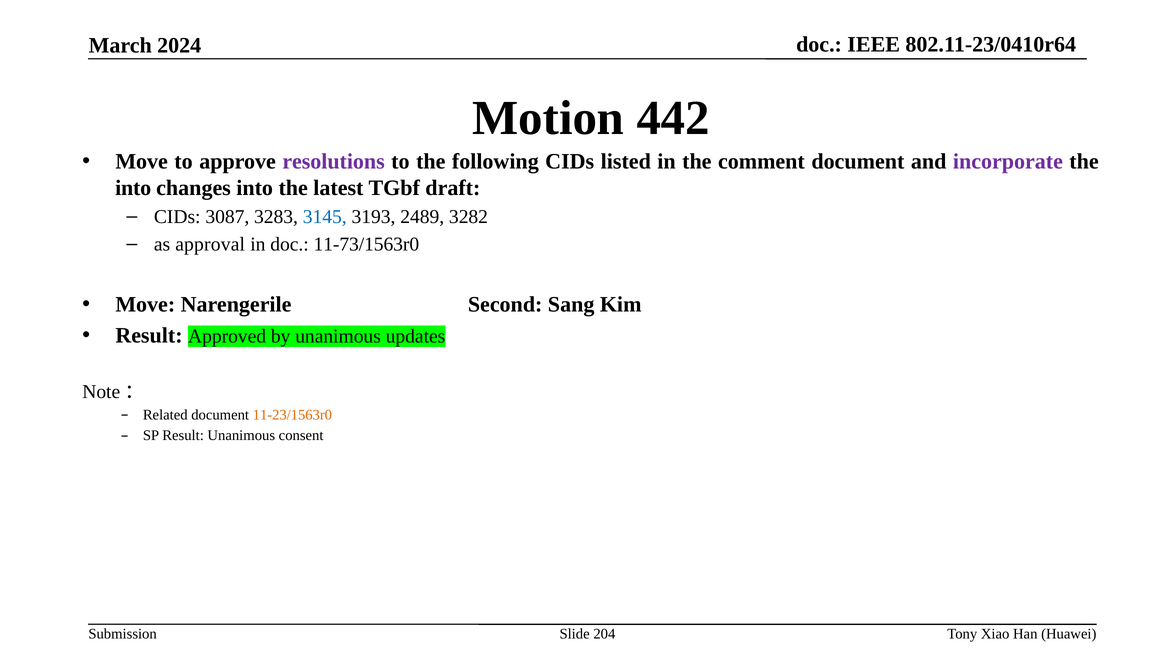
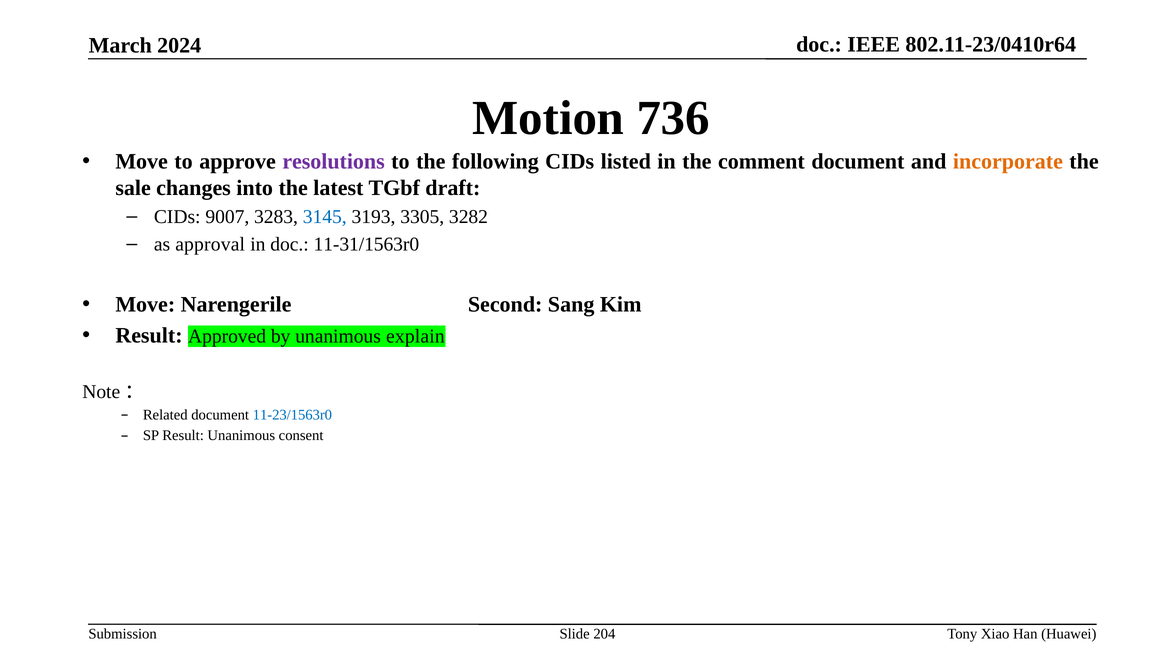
442: 442 -> 736 (673, 118)
incorporate colour: purple -> orange (1008, 162)
into: into -> sale (133, 188)
3087: 3087 -> 9007 (227, 217)
2489: 2489 -> 3305 (422, 217)
11-73/1563r0: 11-73/1563r0 -> 11-31/1563r0 (366, 244)
updates: updates -> explain (415, 336)
11-23/1563r0 colour: orange -> blue (292, 415)
